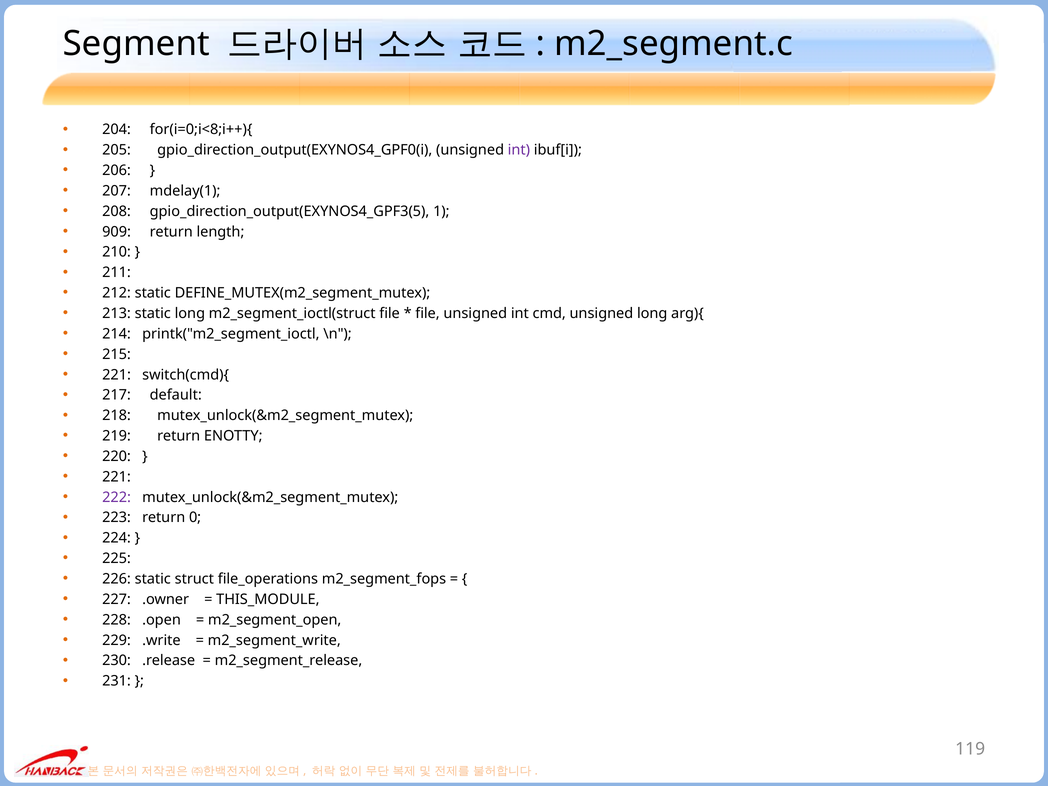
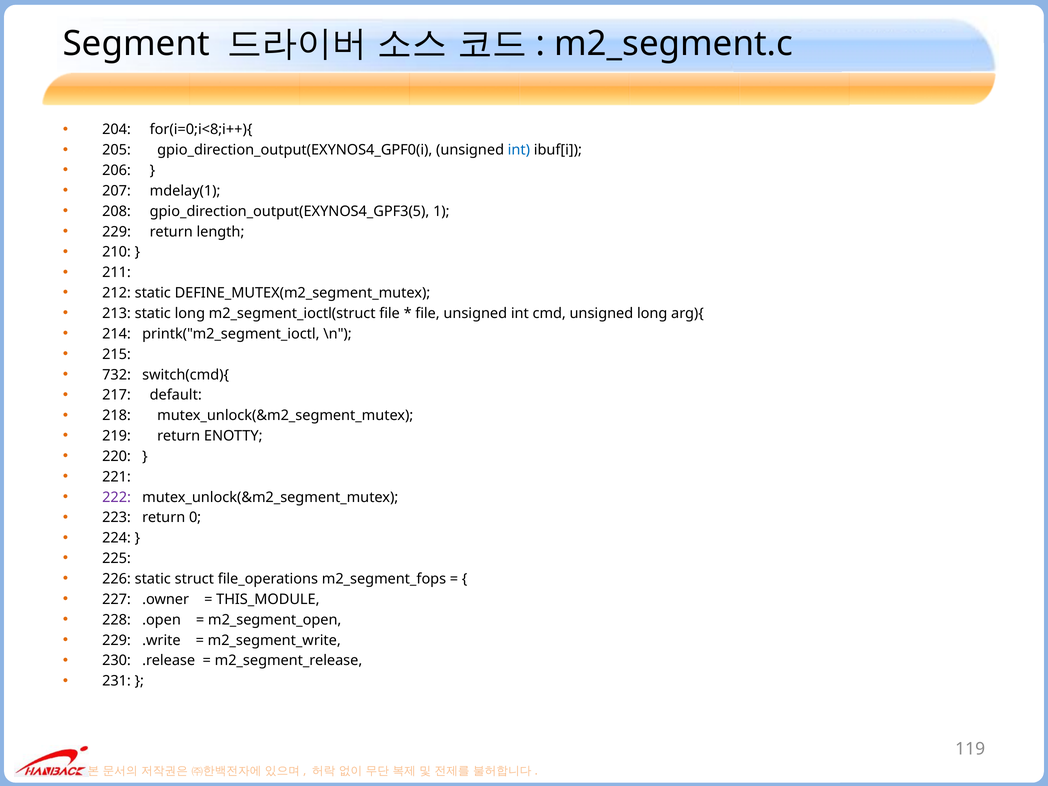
int colour: purple -> blue (519, 150)
909: 909 -> 229 (117, 232)
221: 221 -> 732 (117, 375)
